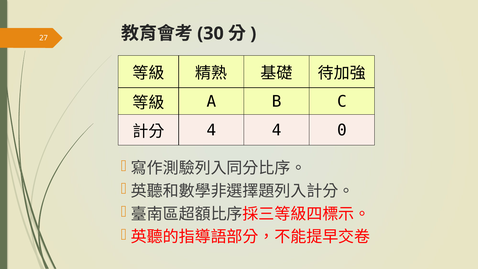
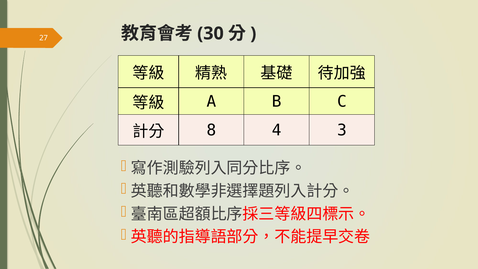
4: 4 -> 8 (211, 130)
0: 0 -> 3 (342, 130)
